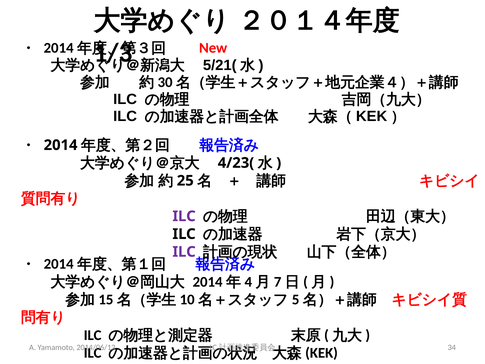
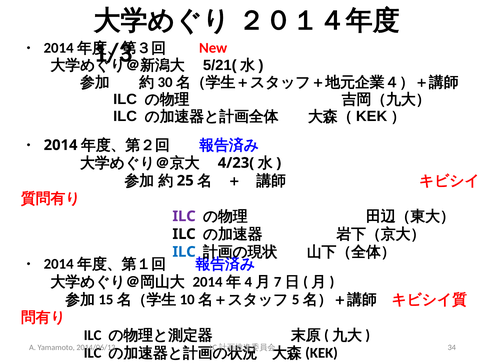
ILC colour: purple -> blue (184, 252)
